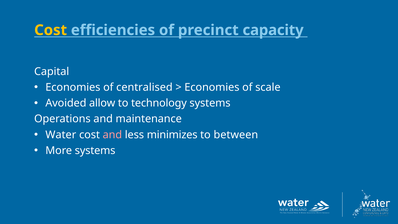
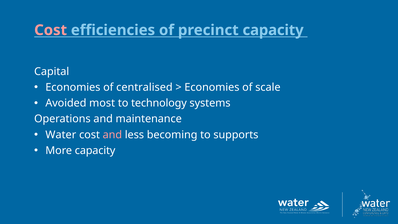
Cost colour: yellow -> pink (51, 30)
allow: allow -> most (102, 103)
minimizes: minimizes -> becoming (172, 135)
between: between -> supports (236, 135)
More systems: systems -> capacity (95, 150)
